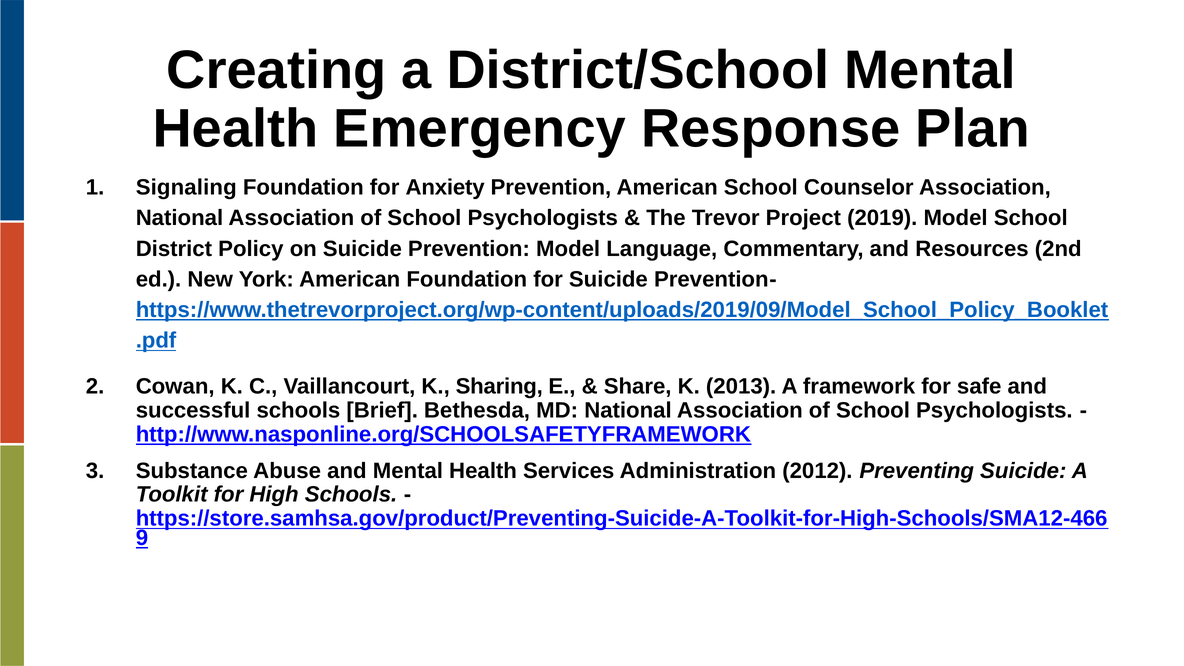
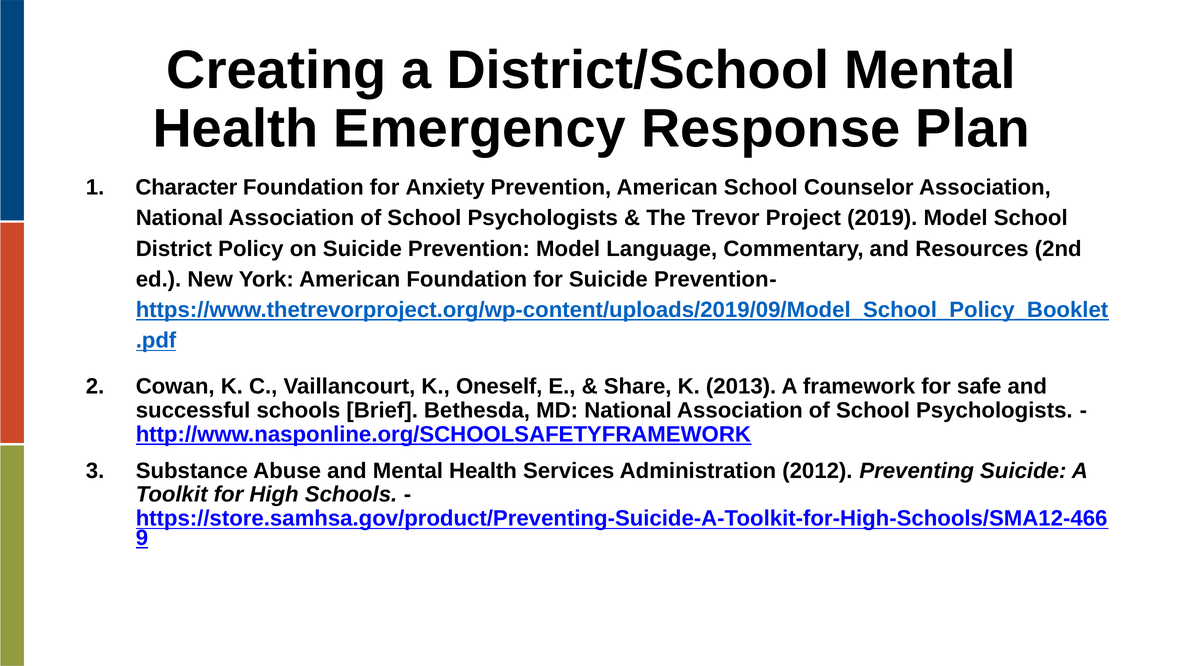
Signaling: Signaling -> Character (186, 187)
Sharing: Sharing -> Oneself (499, 386)
